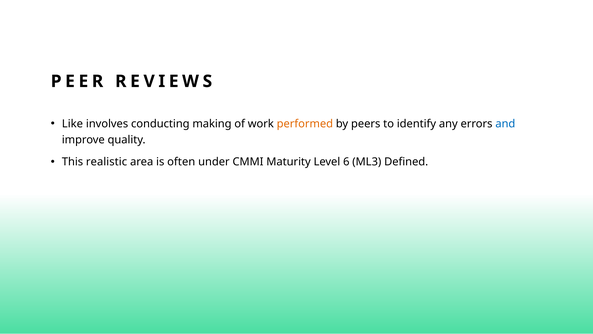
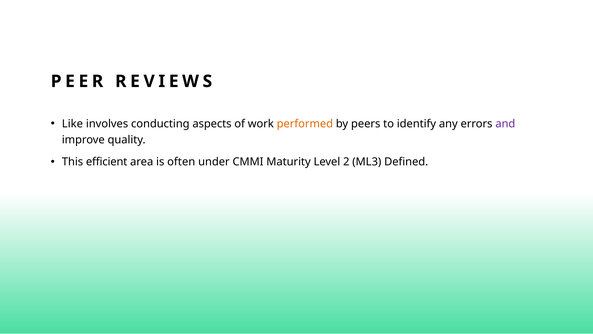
making: making -> aspects (212, 124)
and colour: blue -> purple (505, 124)
realistic: realistic -> efficient (107, 162)
6: 6 -> 2 (346, 162)
